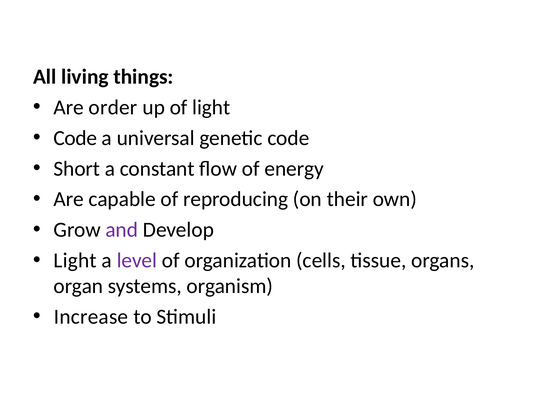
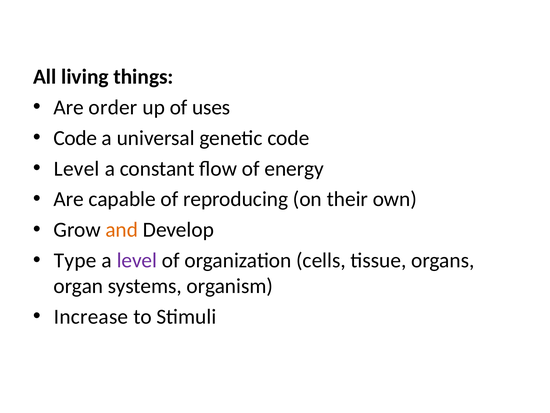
of light: light -> uses (211, 107)
Short: Short -> Level (77, 168)
and colour: purple -> orange (122, 230)
Light: Light -> Type (75, 260)
